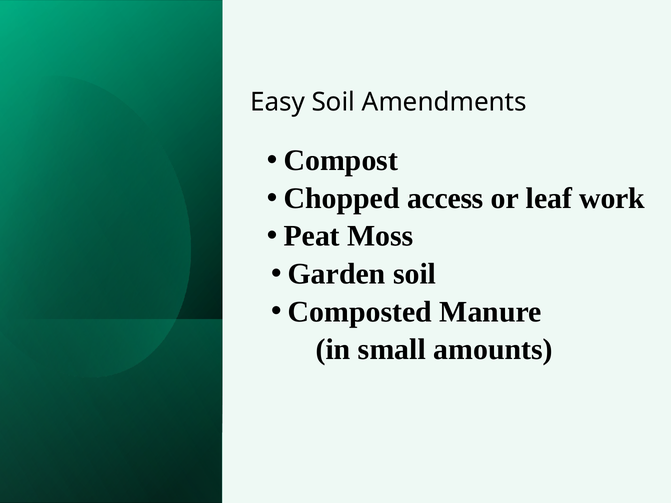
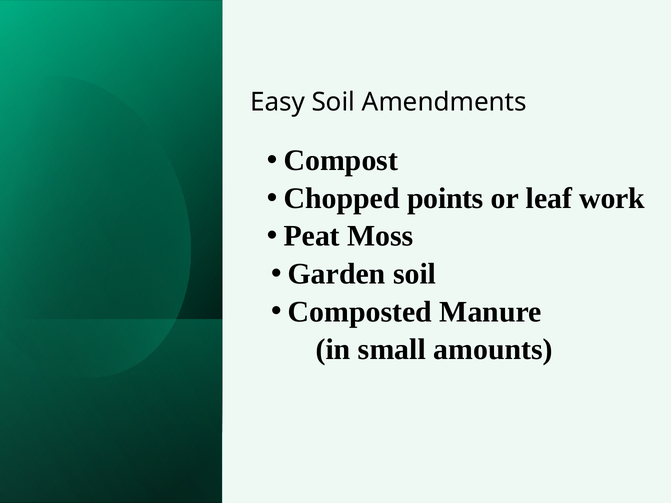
access: access -> points (445, 198)
